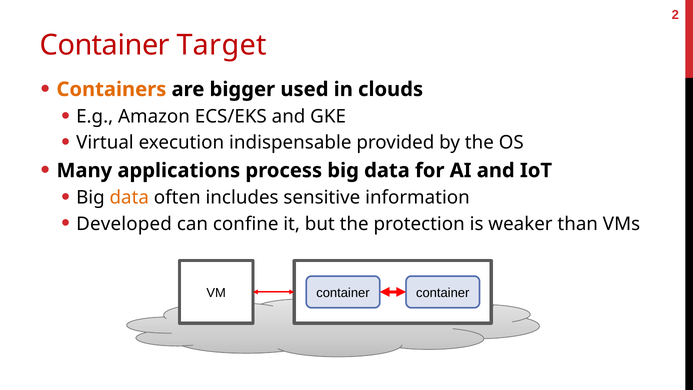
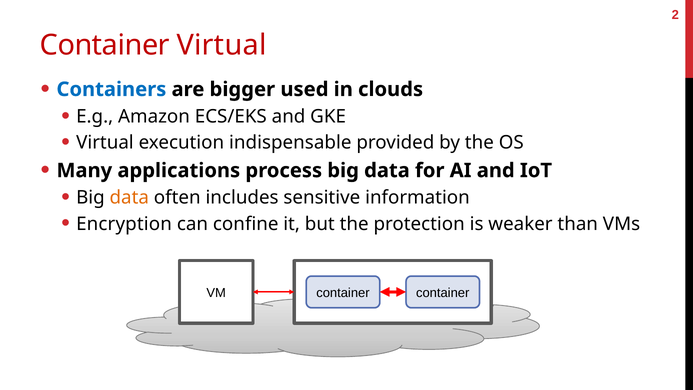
Container Target: Target -> Virtual (222, 45)
Containers colour: orange -> blue (111, 89)
Developed: Developed -> Encryption (124, 224)
